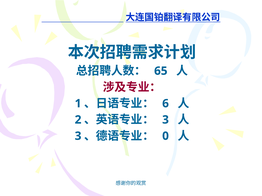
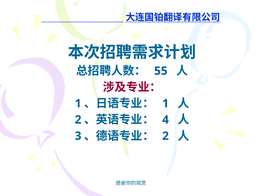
65: 65 -> 55 (161, 71)
6: 6 -> 1 (166, 104)
3: 3 -> 4 (166, 120)
0: 0 -> 2 (166, 136)
